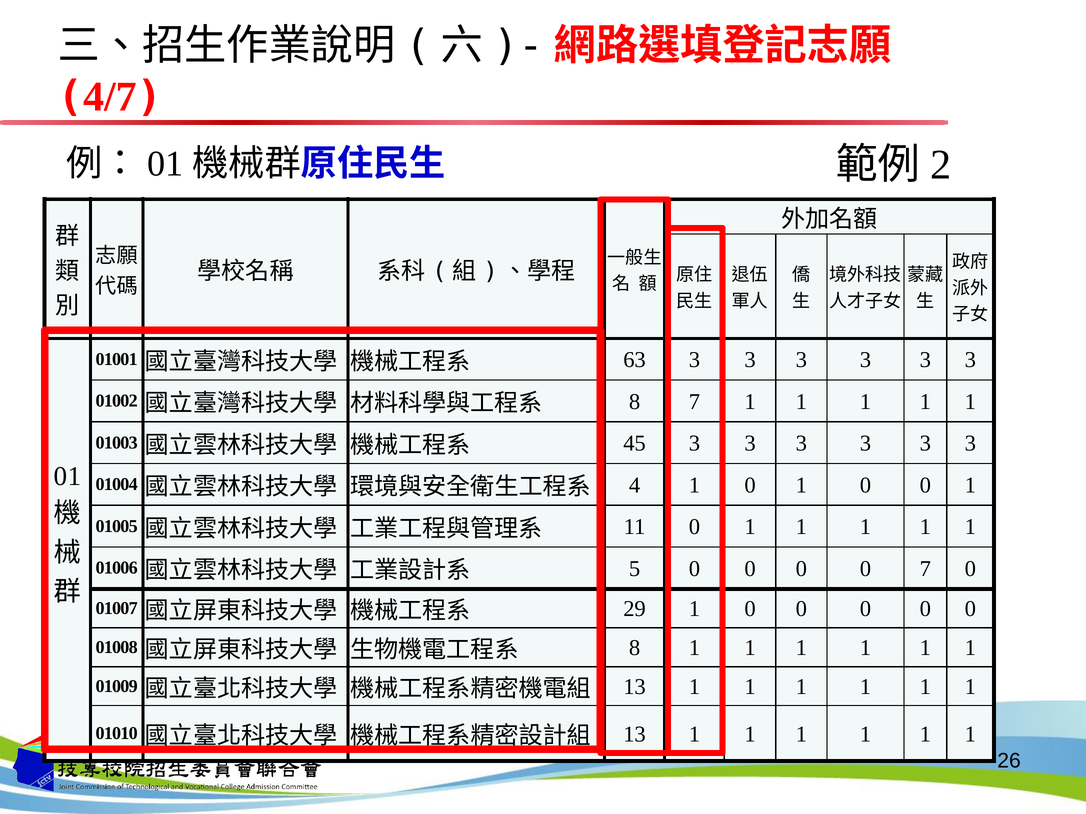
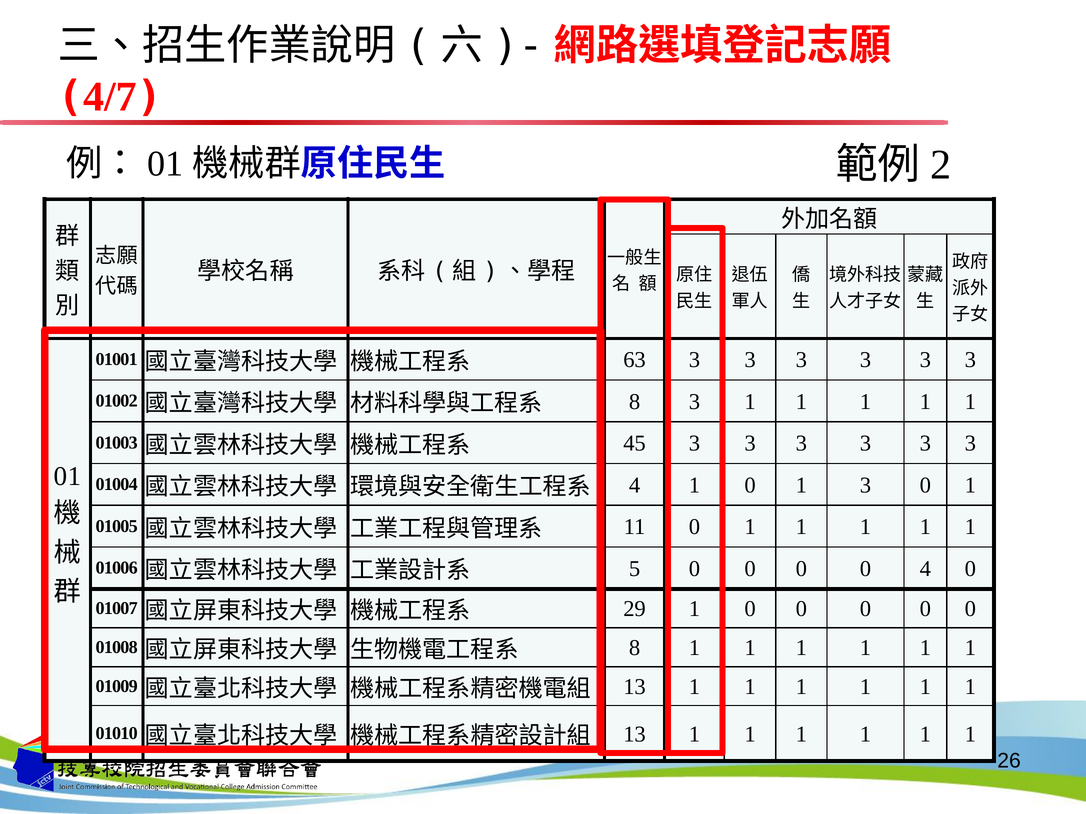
8 7: 7 -> 3 (694, 402)
0 1 0: 0 -> 3 (865, 485)
0 7: 7 -> 4 (925, 569)
